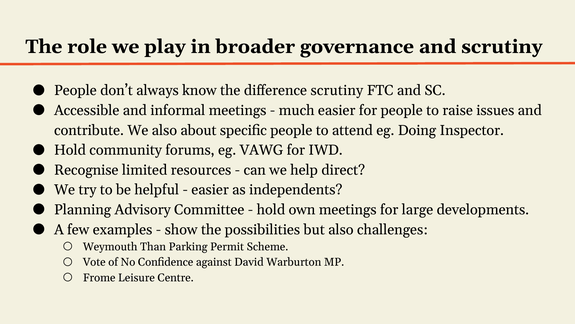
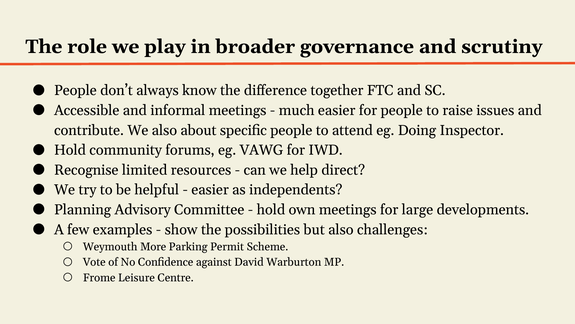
difference scrutiny: scrutiny -> together (337, 90)
Than: Than -> More (153, 246)
